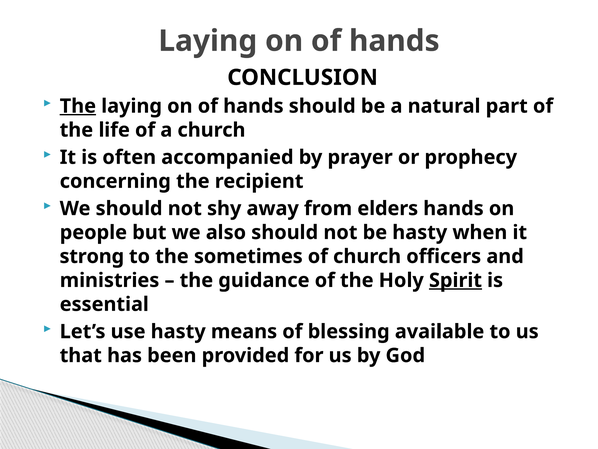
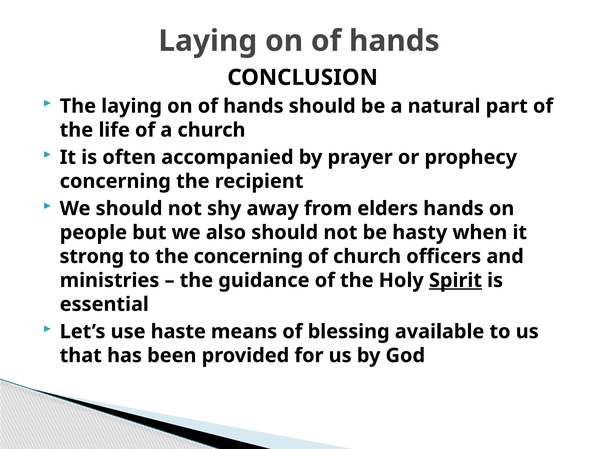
The underline: present -> none (78, 106)
the sometimes: sometimes -> concerning (248, 256)
use hasty: hasty -> haste (178, 331)
